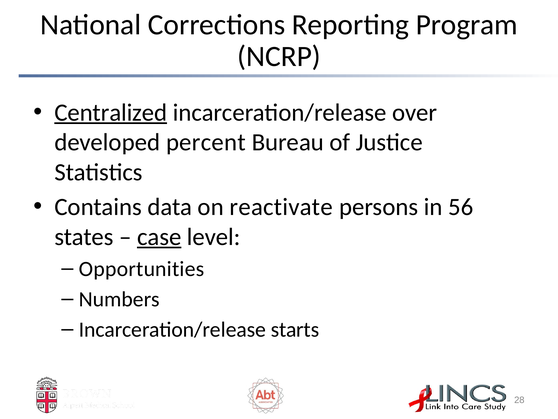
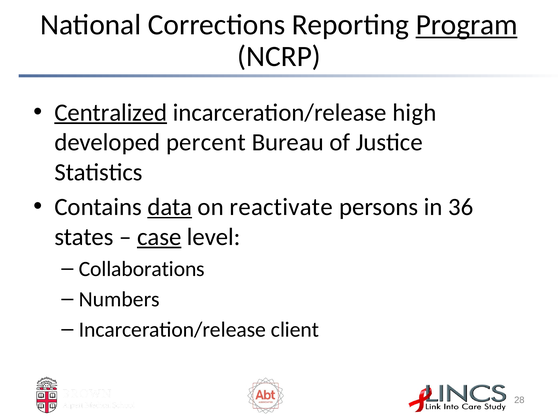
Program underline: none -> present (467, 25)
over: over -> high (414, 112)
data underline: none -> present (170, 207)
56: 56 -> 36 (461, 207)
Opportunities: Opportunities -> Collaborations (142, 269)
starts: starts -> client (295, 329)
